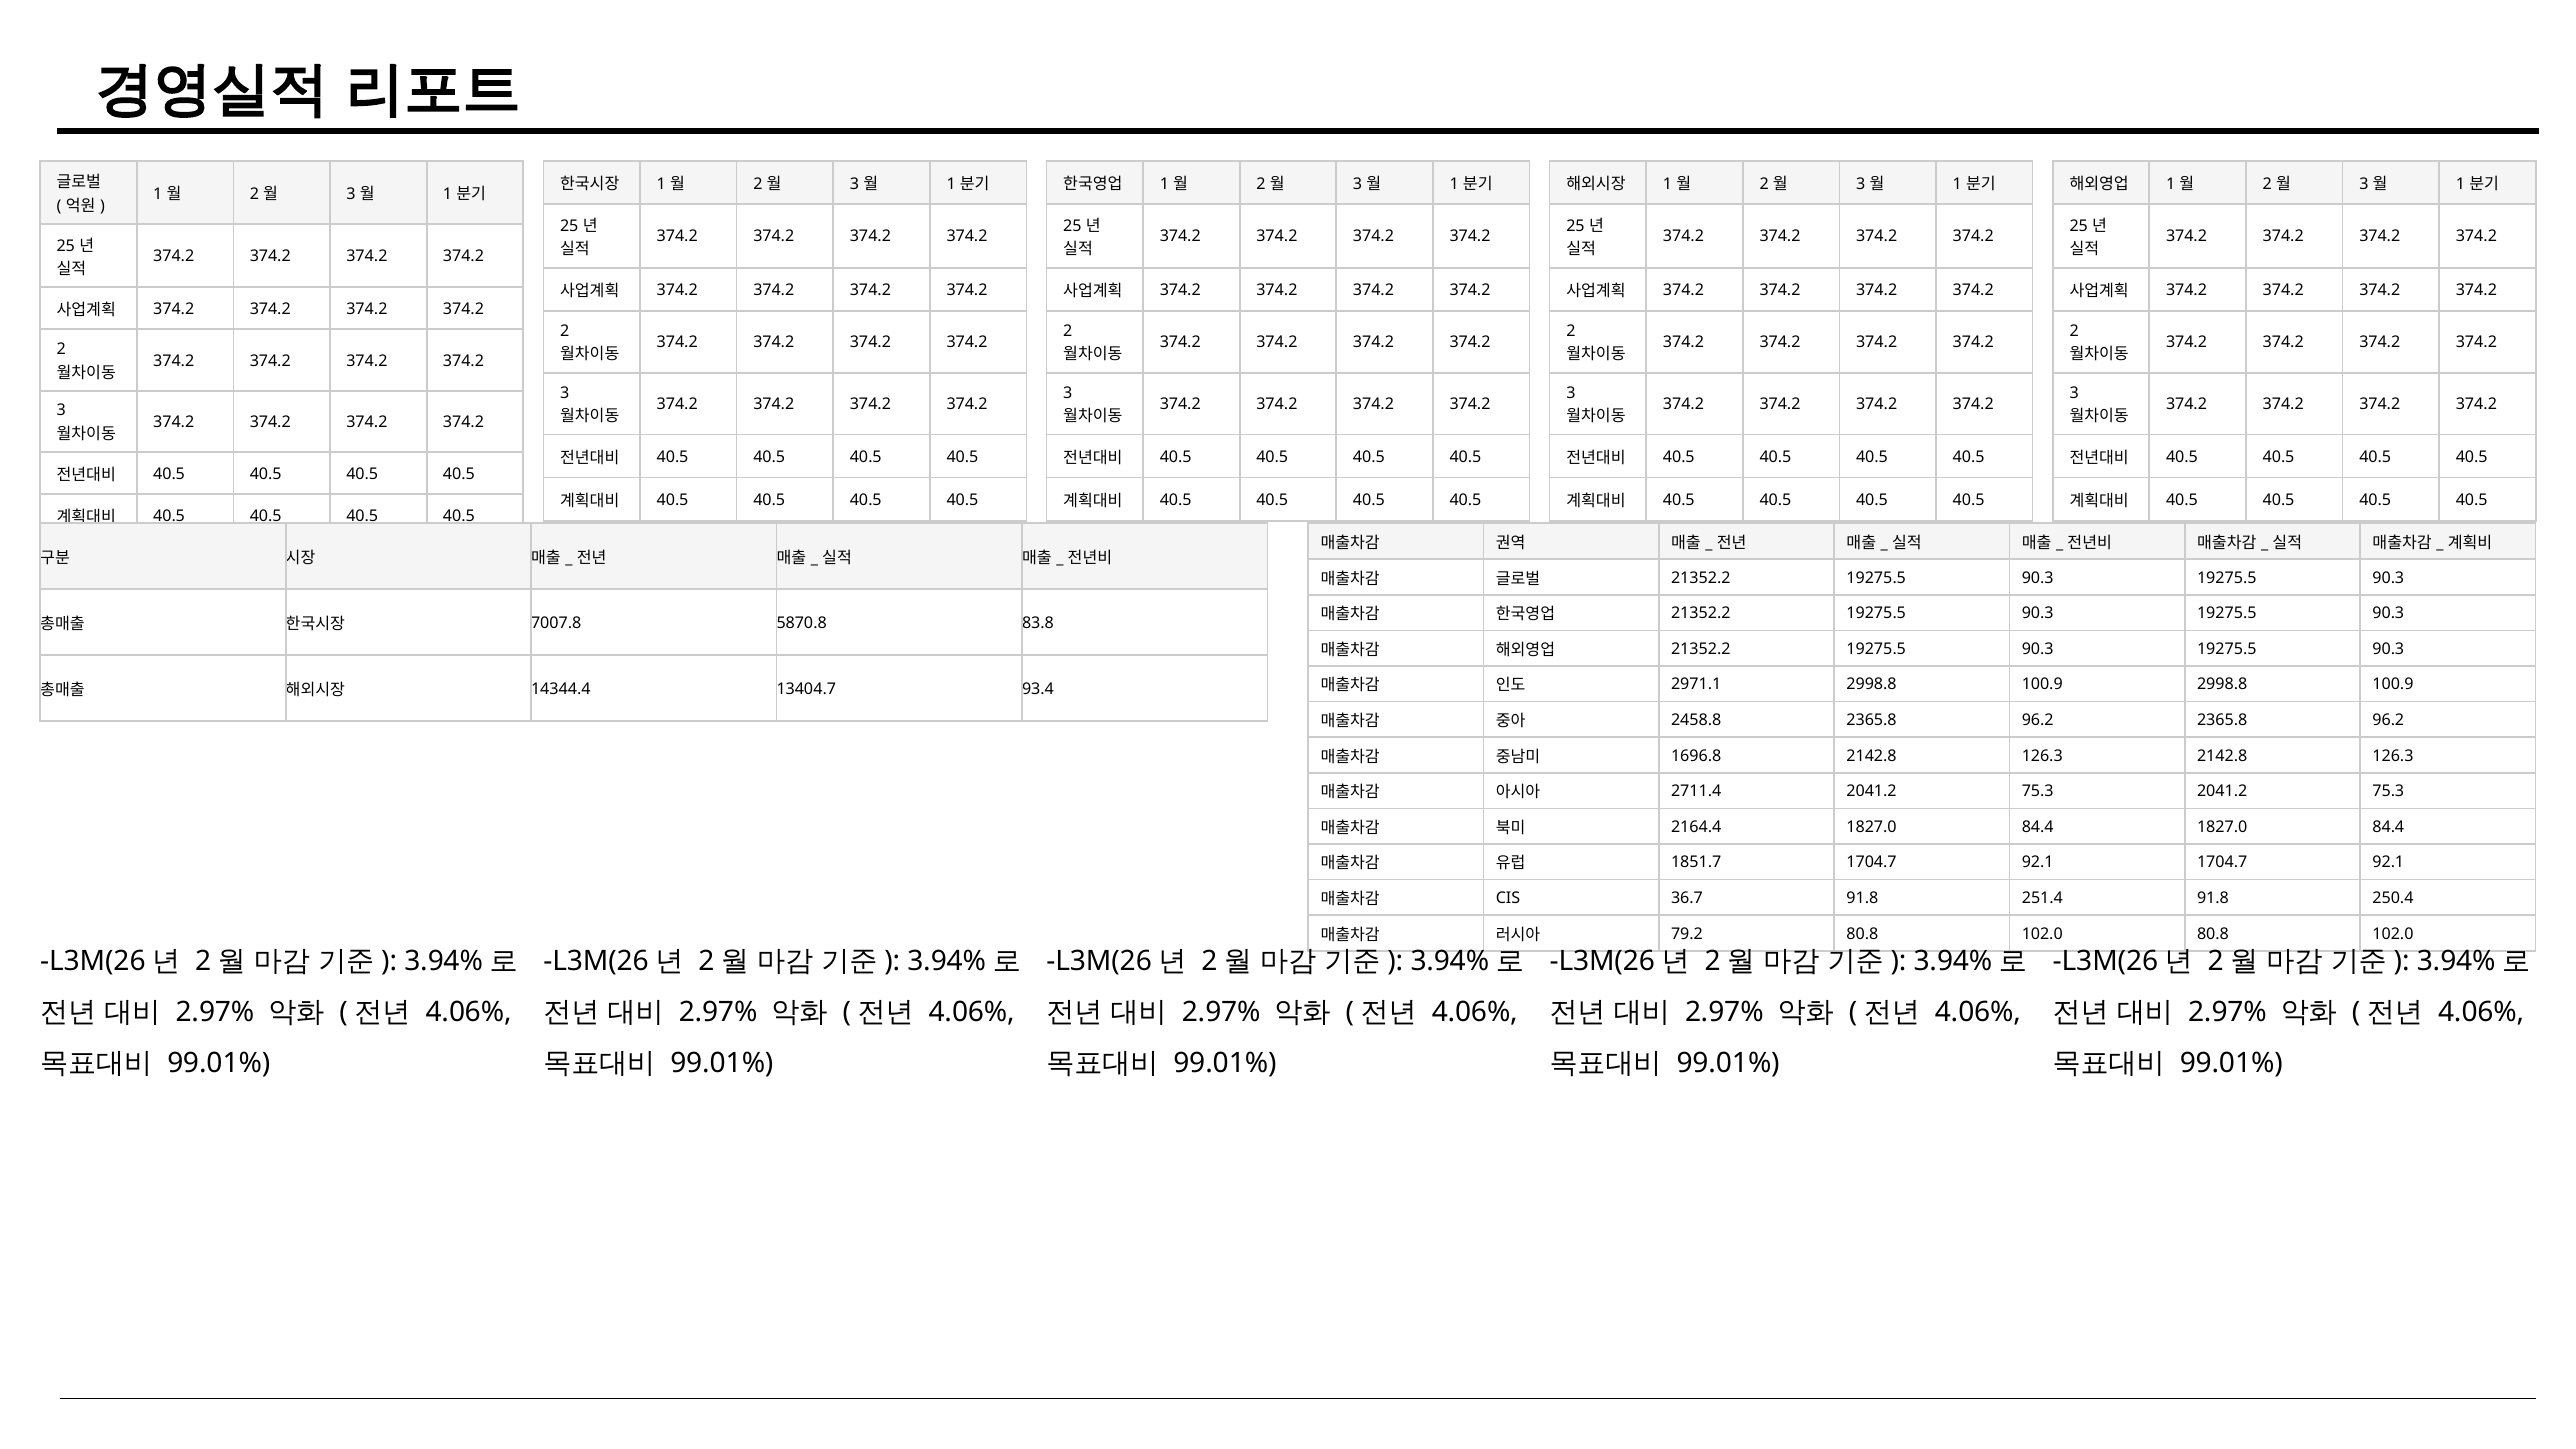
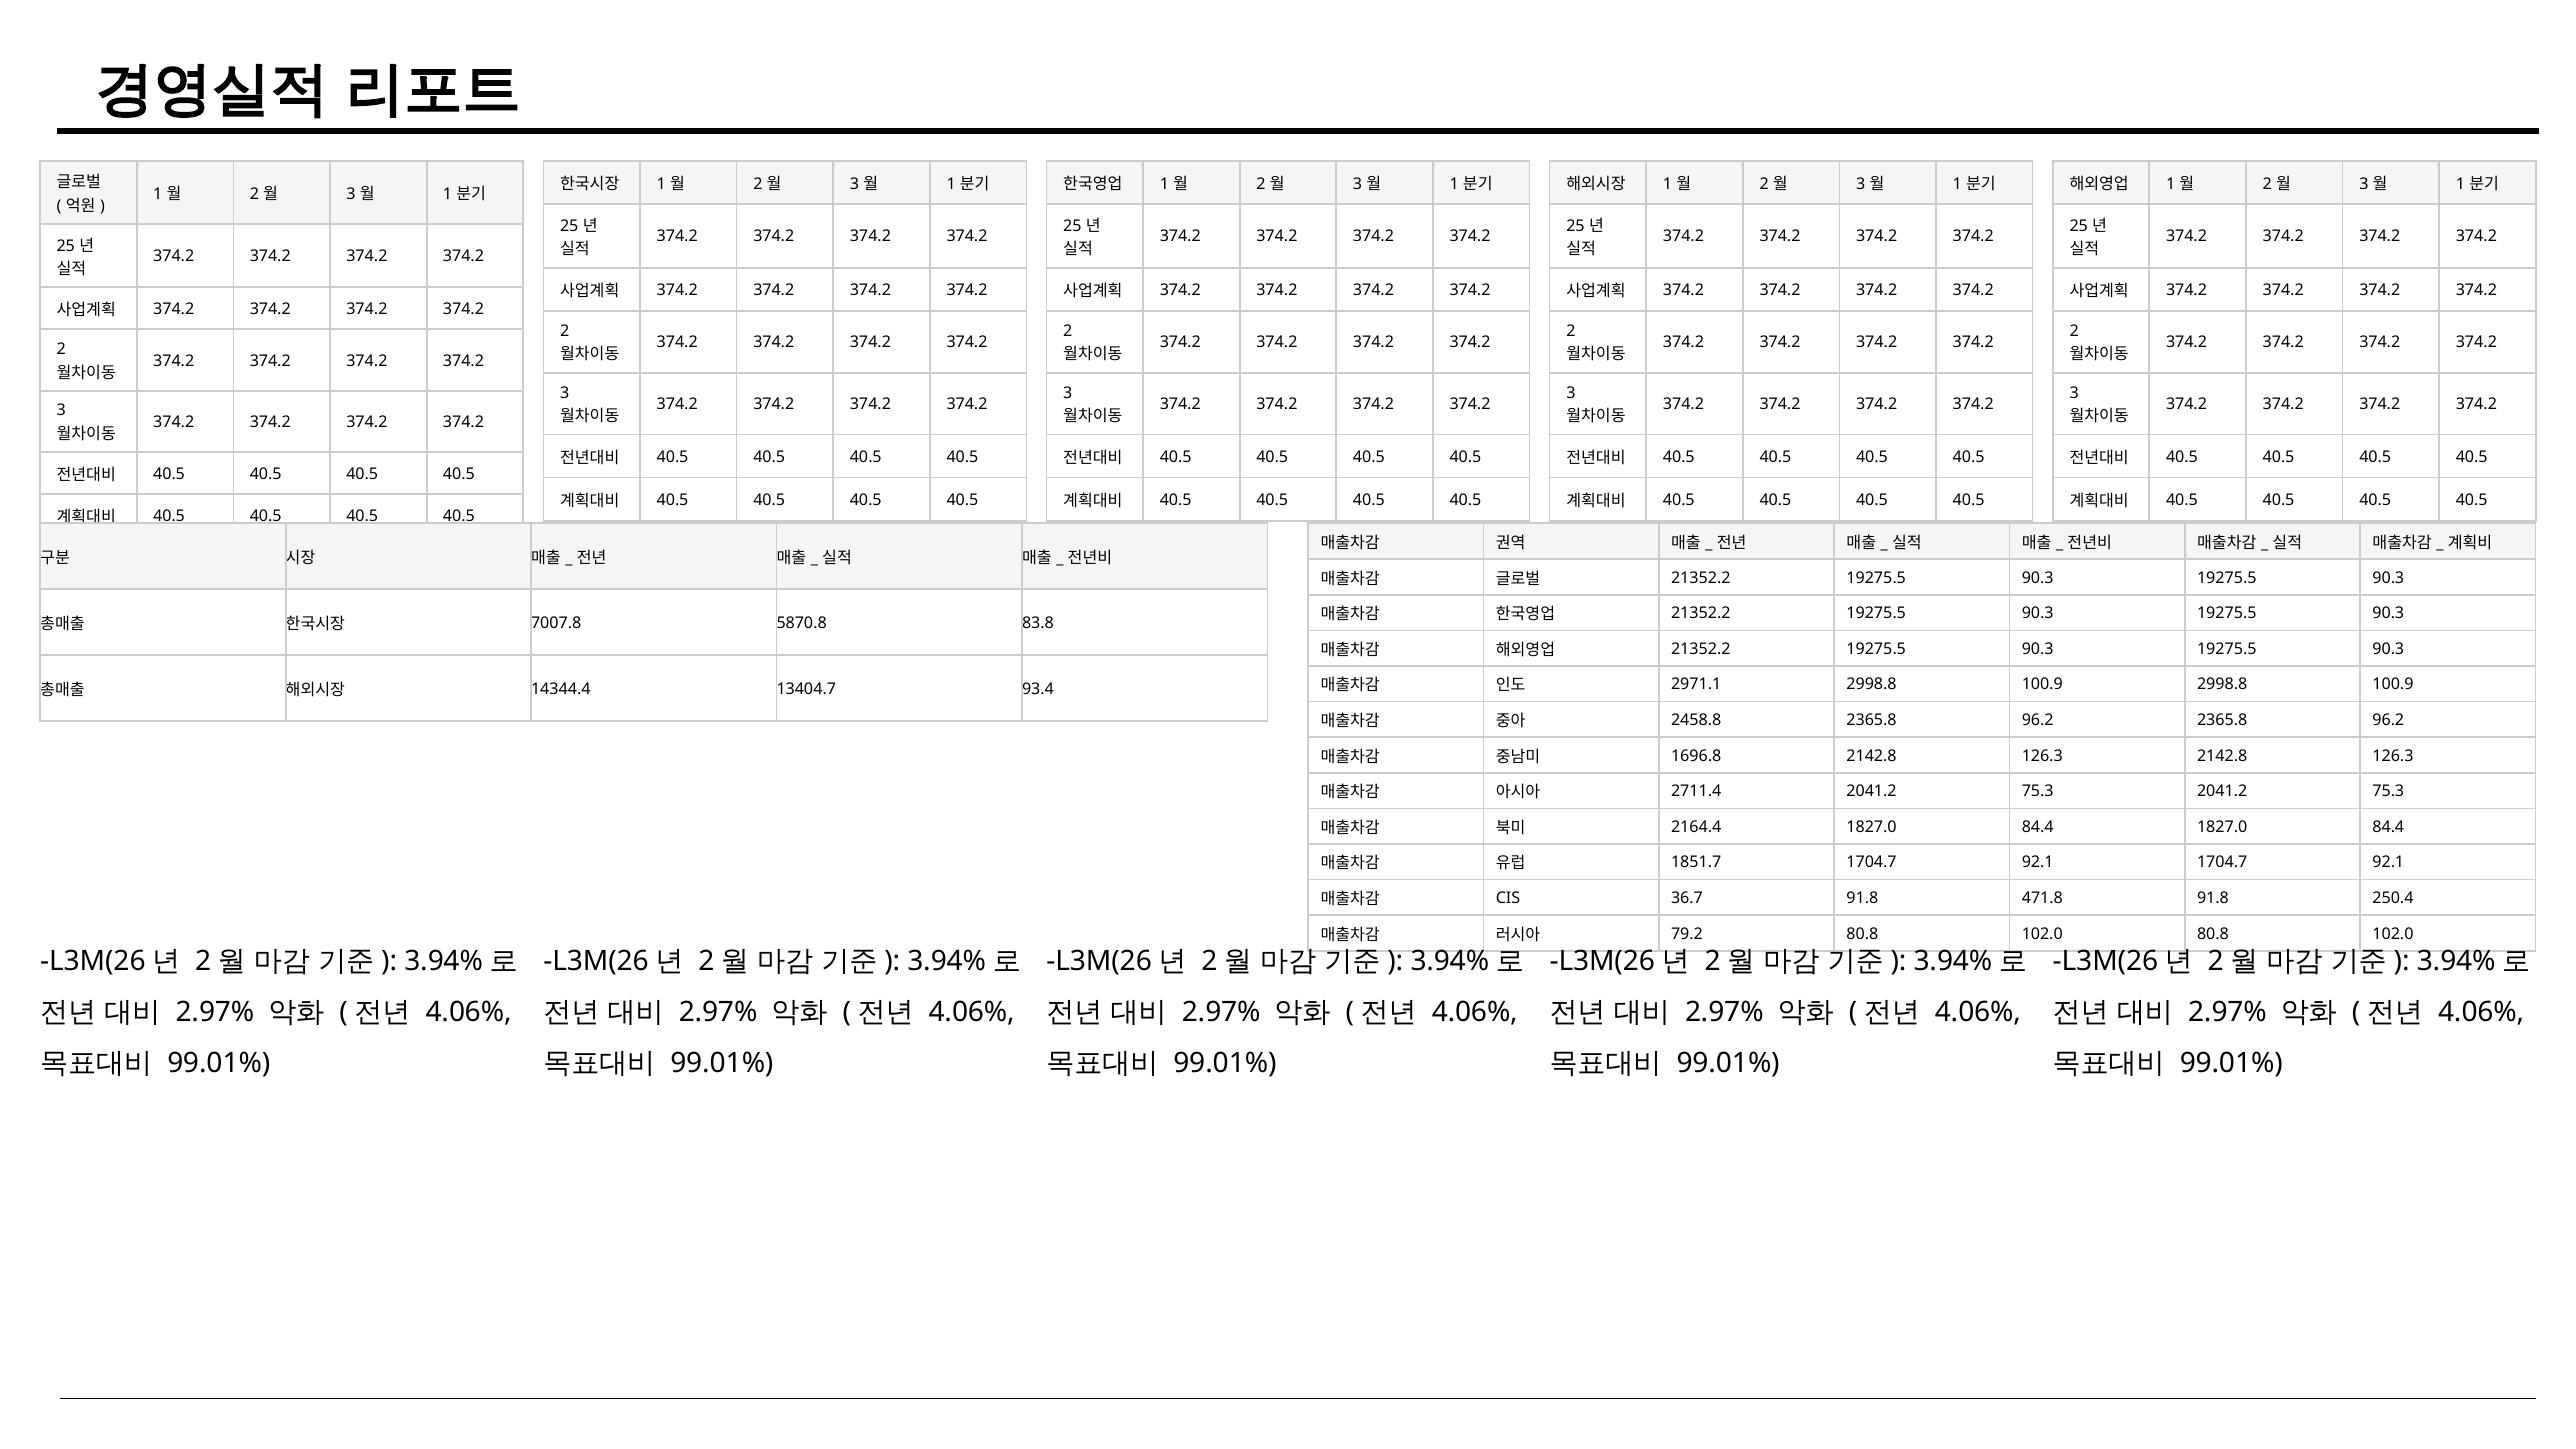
251.4: 251.4 -> 471.8 (2042, 898)
